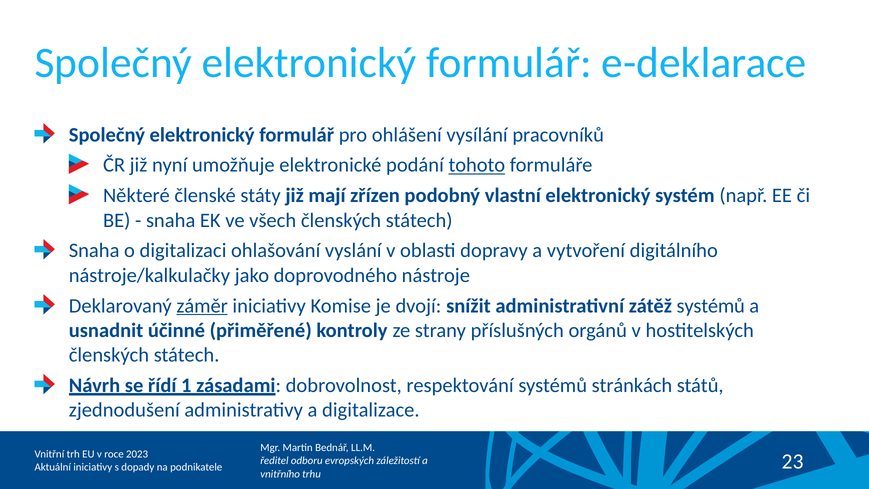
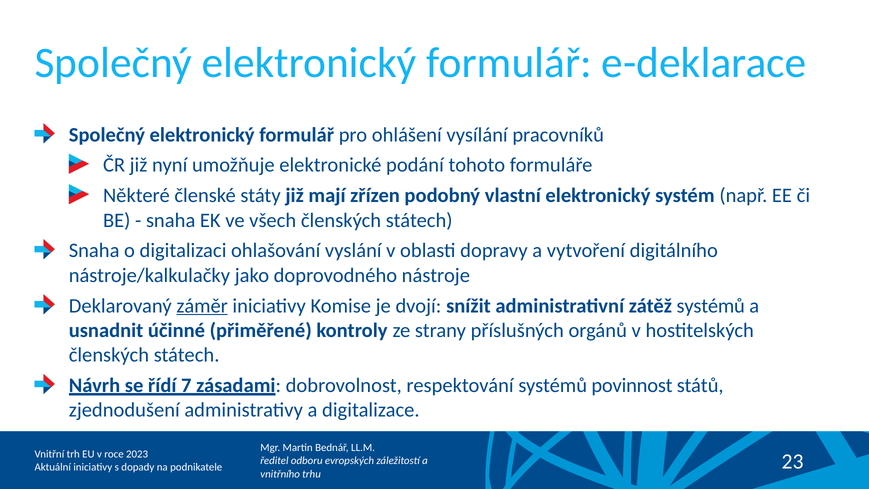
tohoto underline: present -> none (477, 165)
1: 1 -> 7 (186, 385)
stránkách: stránkách -> povinnost (632, 385)
